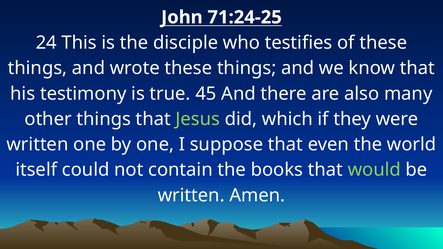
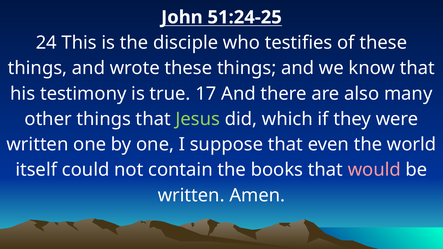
71:24-25: 71:24-25 -> 51:24-25 (245, 17)
45: 45 -> 17 (206, 94)
would colour: light green -> pink (374, 170)
